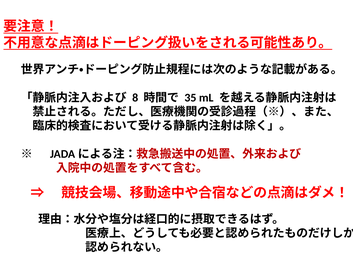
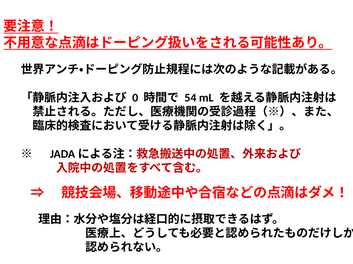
8: 8 -> 0 (135, 98)
35: 35 -> 54 (190, 98)
